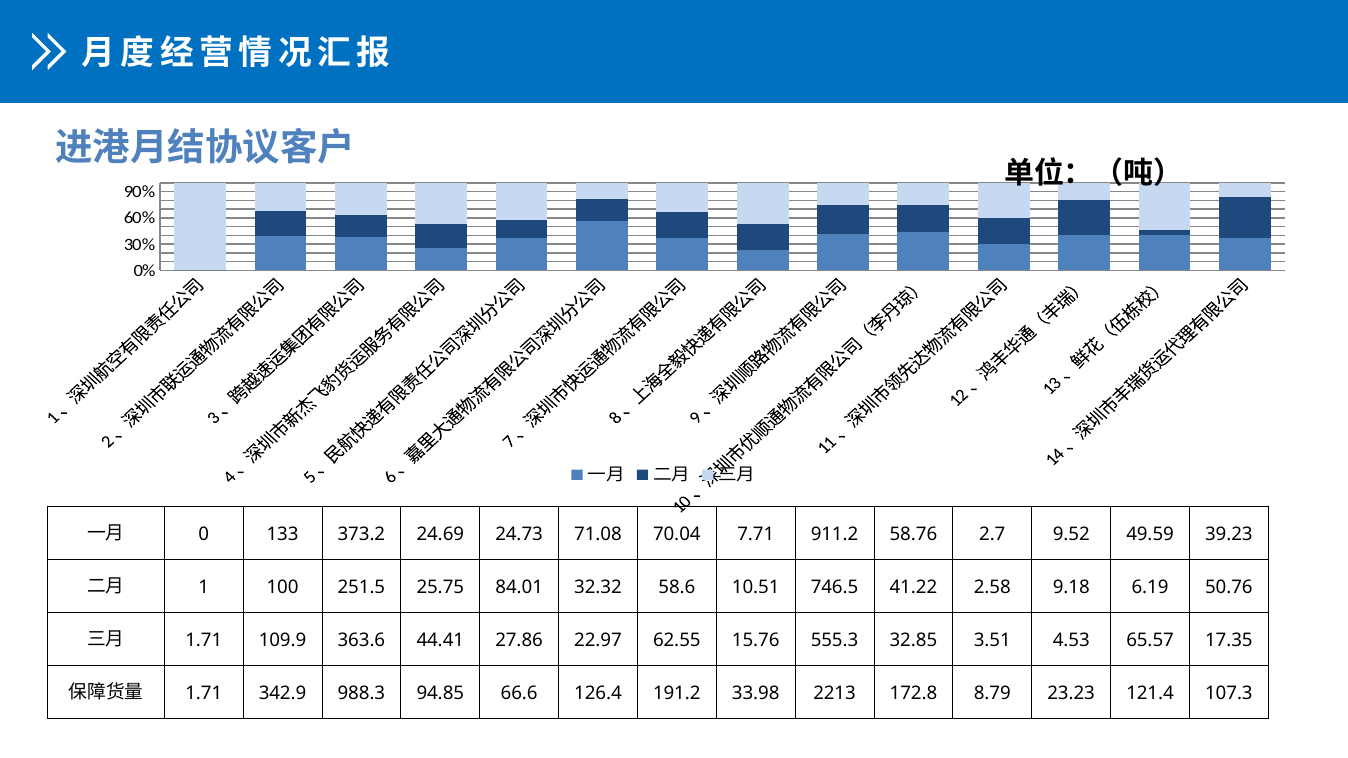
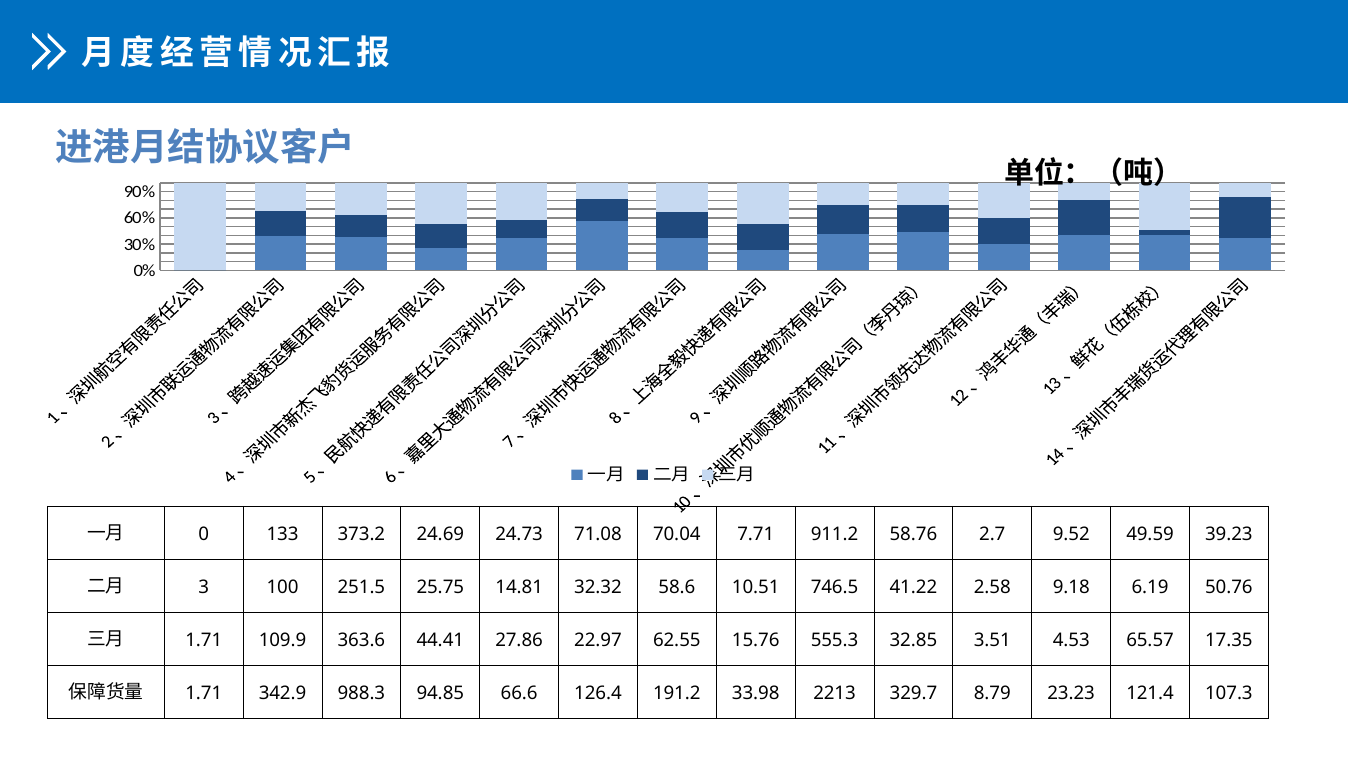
1: 1 -> 3 (204, 587)
84.01: 84.01 -> 14.81 (519, 587)
172.8: 172.8 -> 329.7 (913, 693)
